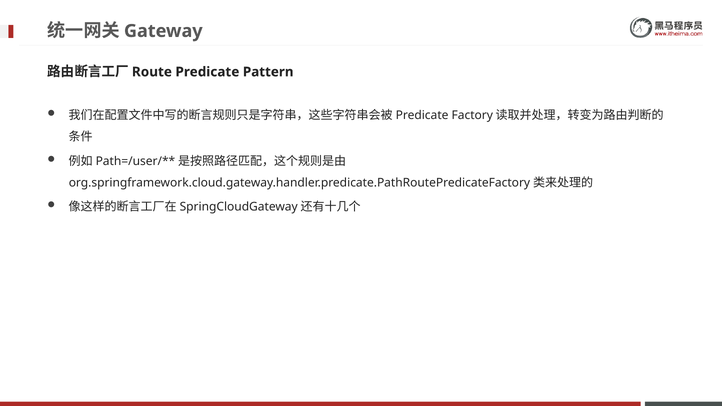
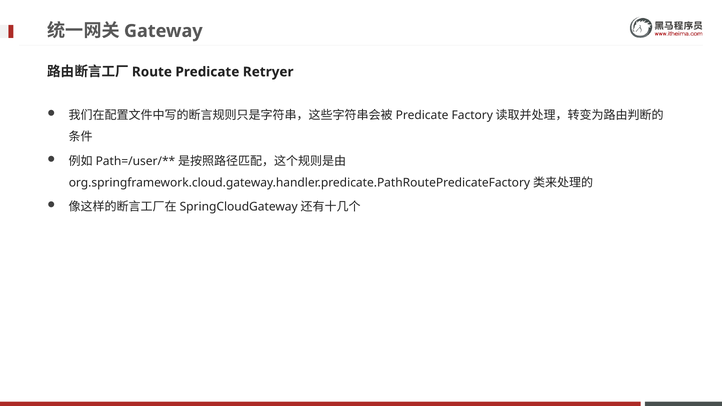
Pattern: Pattern -> Retryer (268, 72)
